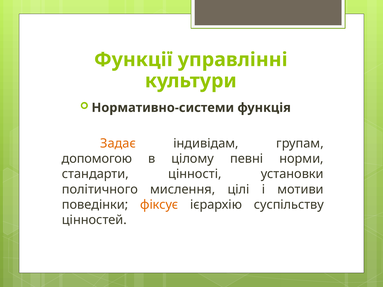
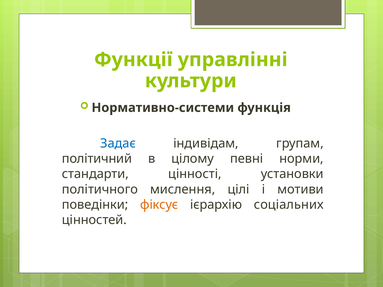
Задає colour: orange -> blue (118, 144)
допомогою: допомогою -> політичний (97, 159)
суспільству: суспільству -> соціальних (289, 205)
